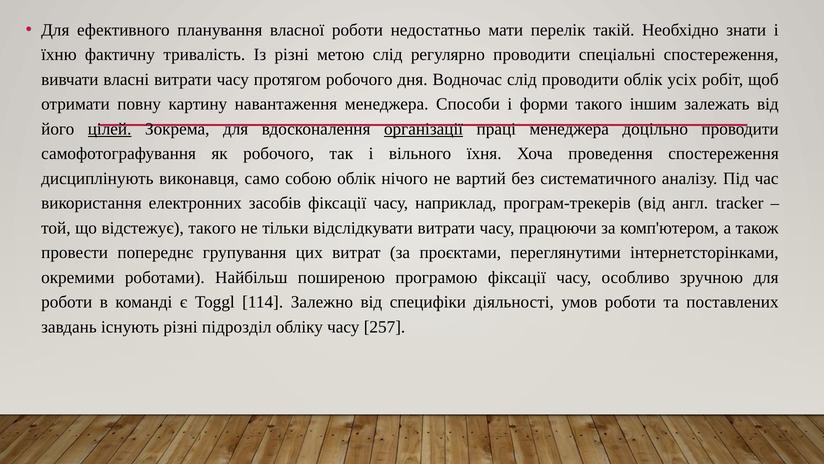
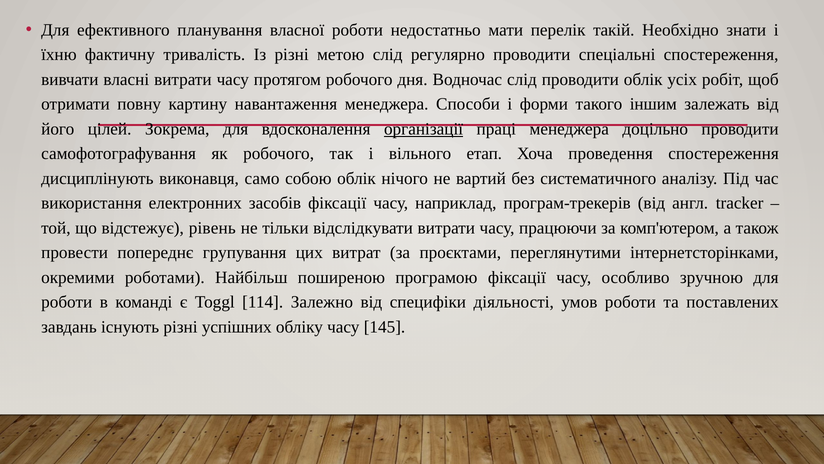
цілей underline: present -> none (110, 129)
їхня: їхня -> етап (484, 154)
відстежує такого: такого -> рівень (212, 228)
підрозділ: підрозділ -> успішних (237, 327)
257: 257 -> 145 (385, 327)
